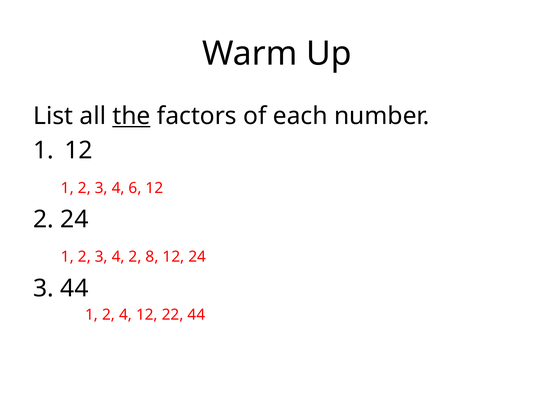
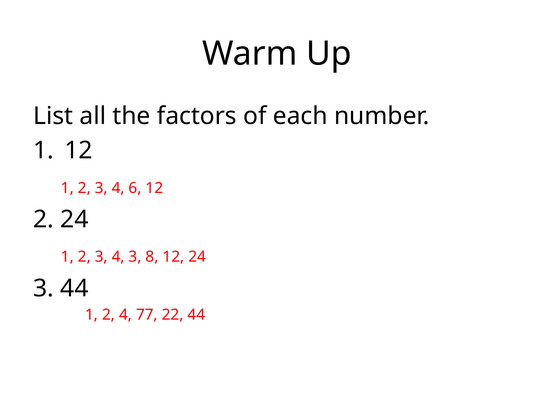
the underline: present -> none (131, 116)
4 2: 2 -> 3 (135, 257)
4 12: 12 -> 77 (147, 315)
